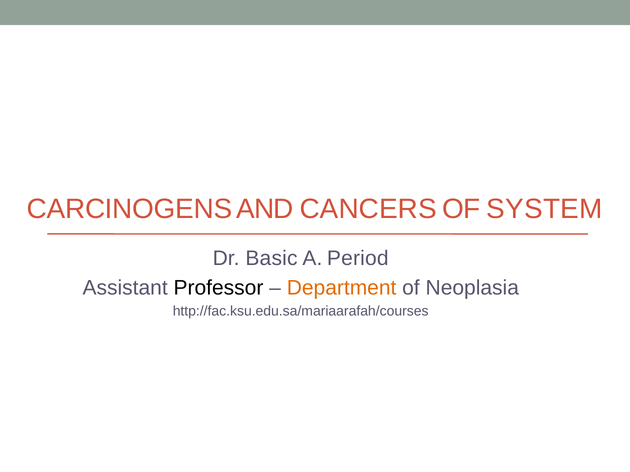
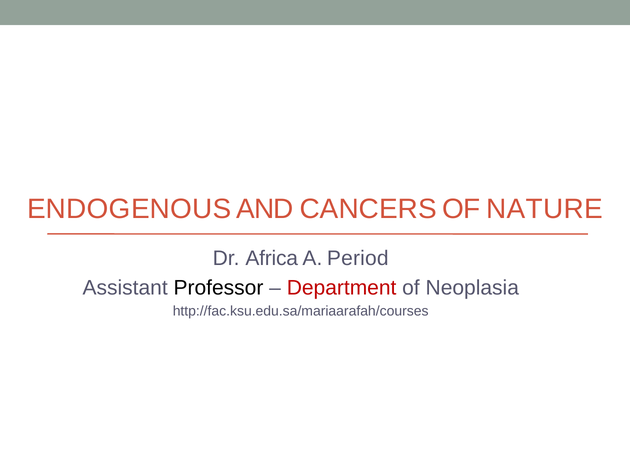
CARCINOGENS: CARCINOGENS -> ENDOGENOUS (129, 209)
SYSTEM: SYSTEM -> NATURE (545, 209)
Basic: Basic -> Africa (272, 259)
Department colour: orange -> red (342, 288)
